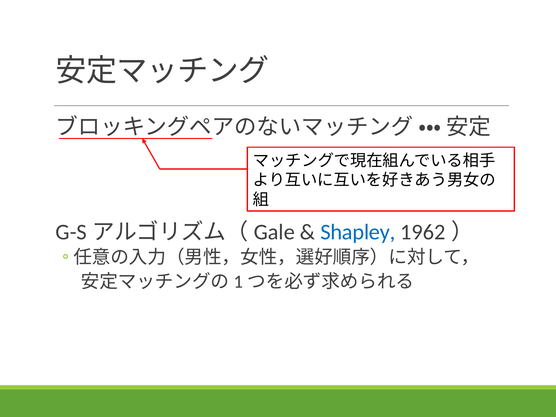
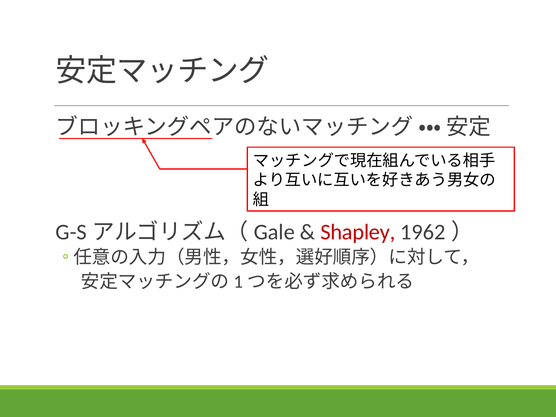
Shapley colour: blue -> red (358, 232)
